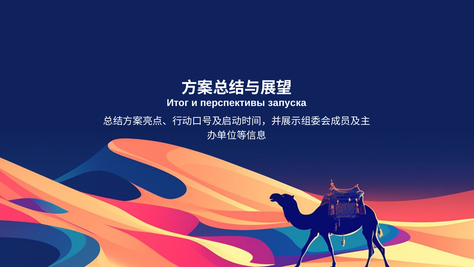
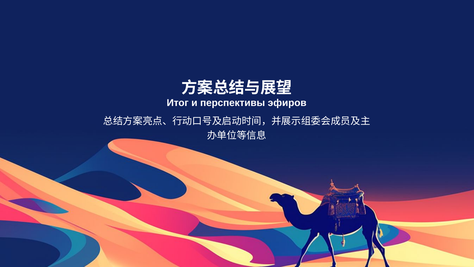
запуска: запуска -> эфиров (287, 103)
